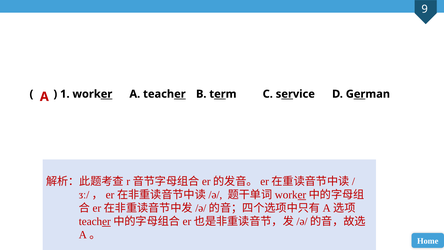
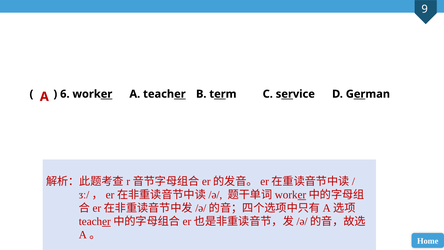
1: 1 -> 6 (65, 94)
